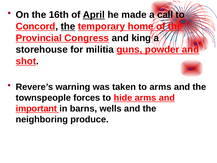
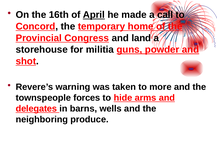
the underline: present -> none (68, 26)
king: king -> land (141, 38)
to arms: arms -> more (160, 87)
important: important -> delegates (36, 108)
